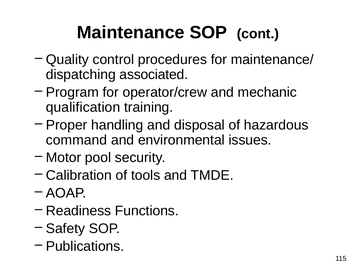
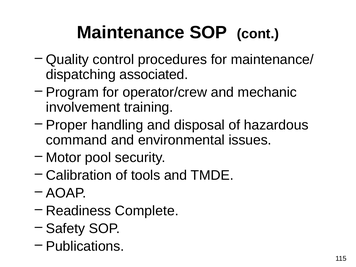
qualification: qualification -> involvement (83, 107)
Functions: Functions -> Complete (147, 211)
